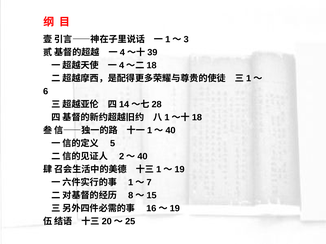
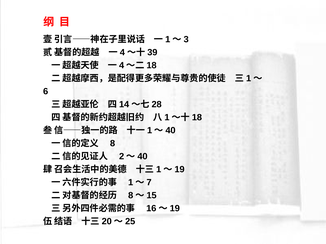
5: 5 -> 8 (113, 144)
